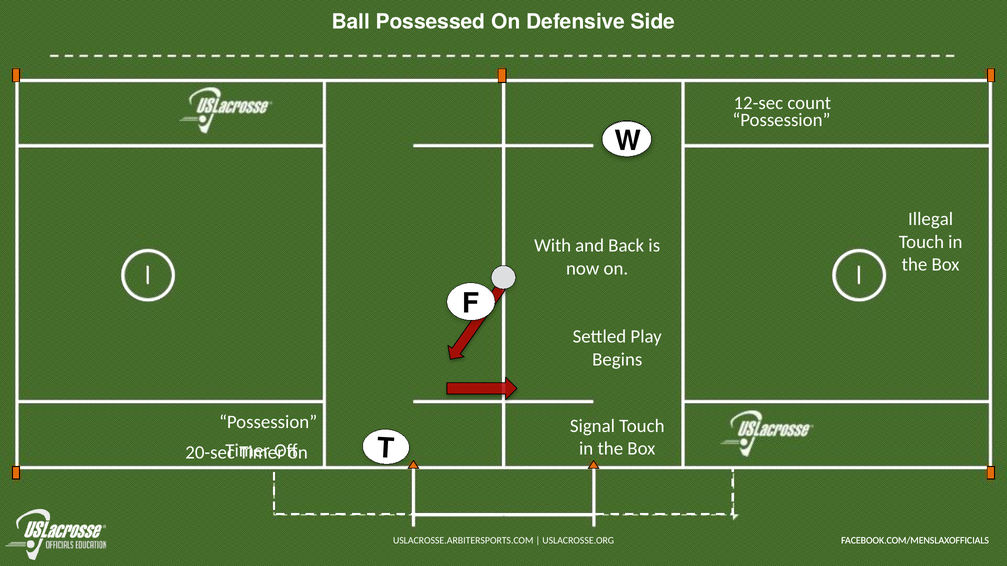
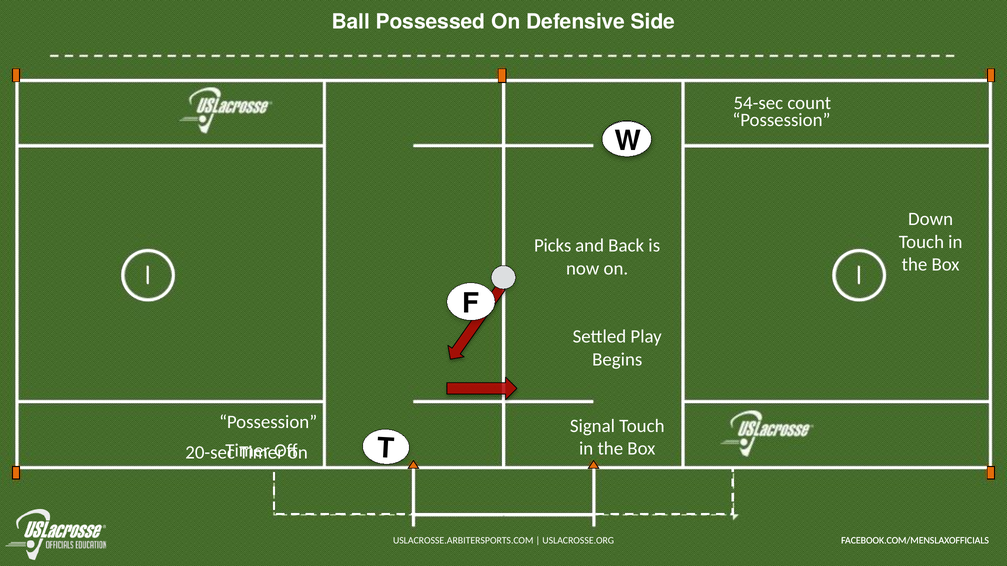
12-sec: 12-sec -> 54-sec (758, 103)
Illegal: Illegal -> Down (931, 219)
With: With -> Picks (553, 246)
